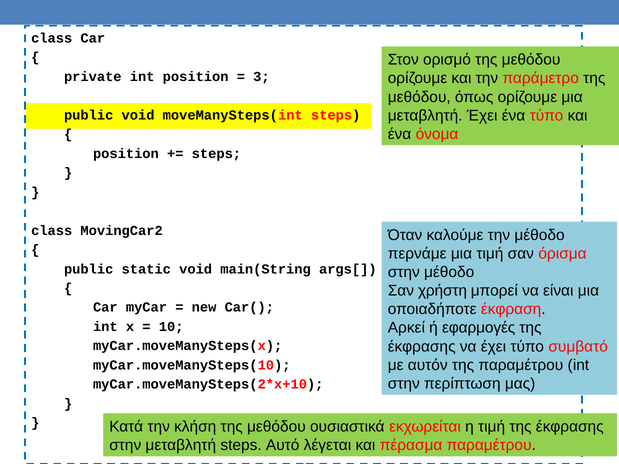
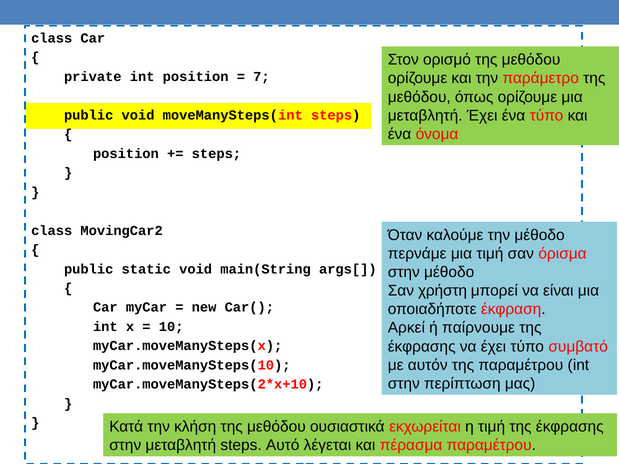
3: 3 -> 7 (261, 77)
εφαρμογές: εφαρμογές -> παίρνουμε (479, 328)
